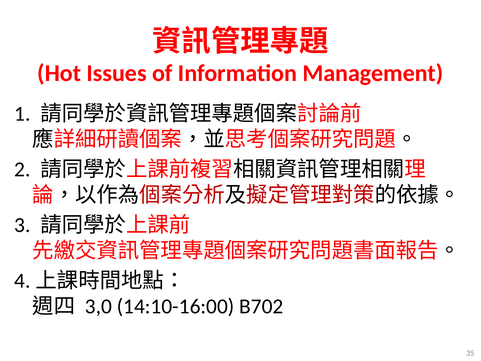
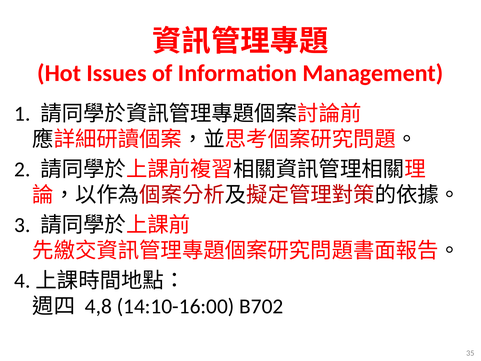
3,0: 3,0 -> 4,8 (98, 306)
